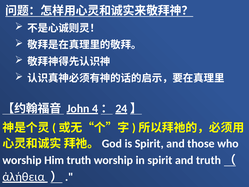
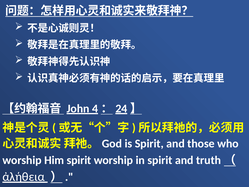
Him truth: truth -> spirit (79, 160)
